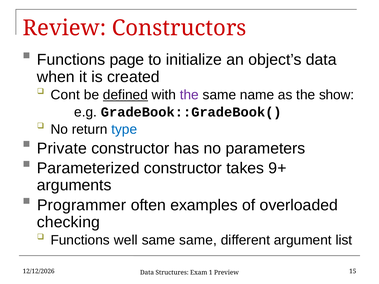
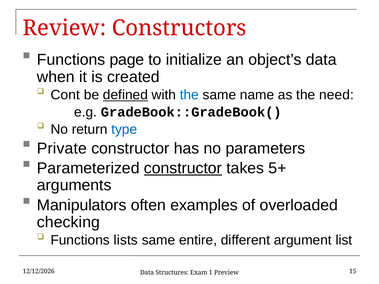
the colour: purple -> blue (189, 95)
show: show -> need (336, 95)
constructor underline: none -> present (183, 168)
9+: 9+ -> 5+ (277, 168)
Programmer: Programmer -> Manipulators (82, 205)
well: well -> lists (126, 240)
same same: same -> entire (198, 240)
